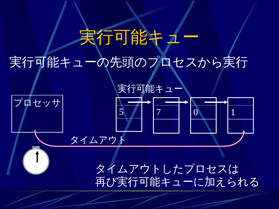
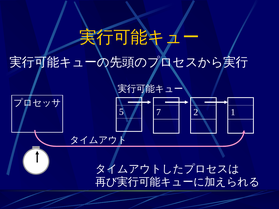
0: 0 -> 2 (196, 112)
